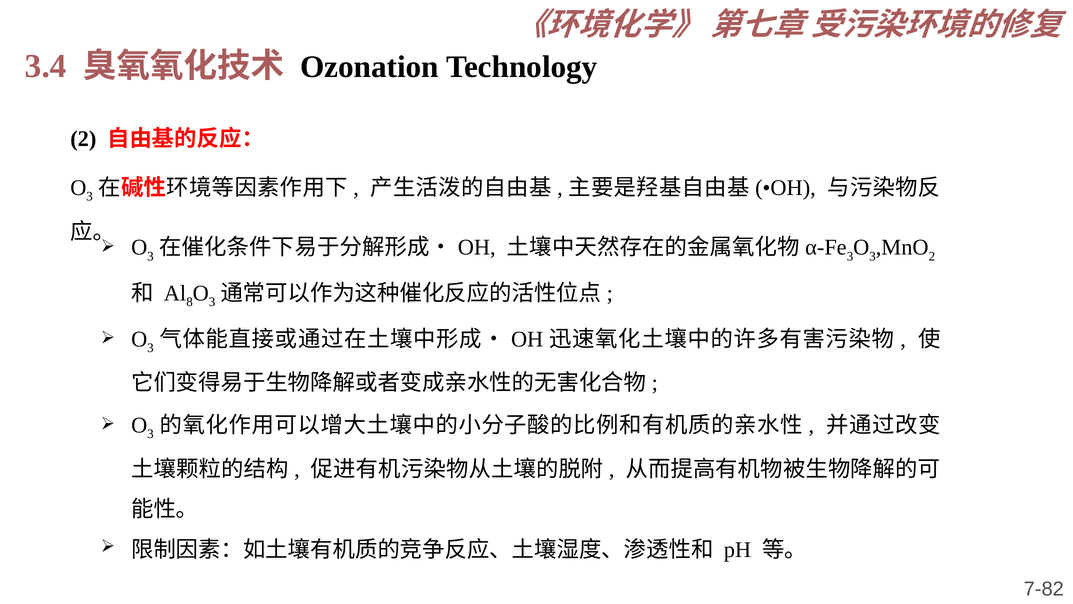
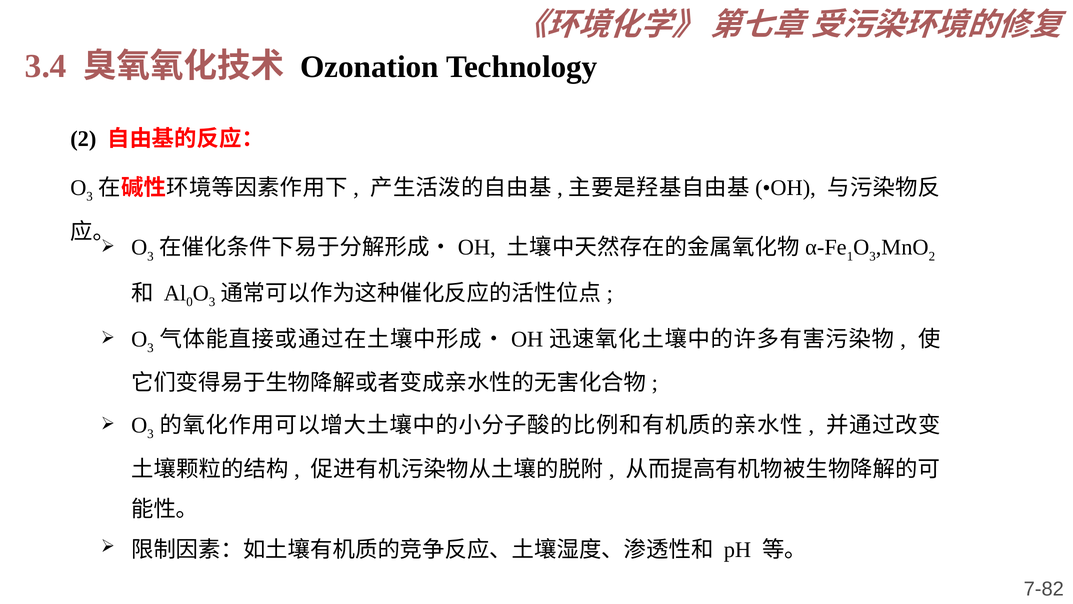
3: 3 -> 1 (850, 256)
8: 8 -> 0 (190, 302)
